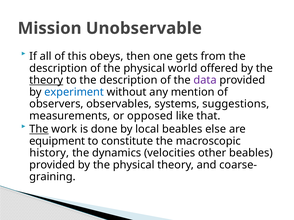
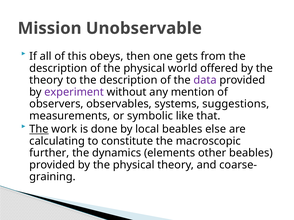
theory underline: present -> none (46, 80)
experiment colour: blue -> purple (74, 92)
opposed: opposed -> symbolic (150, 116)
equipment: equipment -> calculating (57, 141)
history: history -> further (49, 153)
velocities: velocities -> elements (170, 153)
